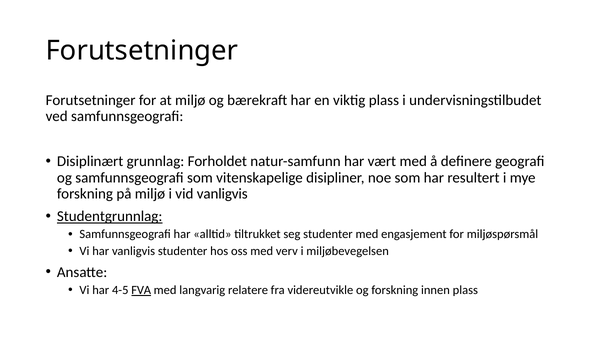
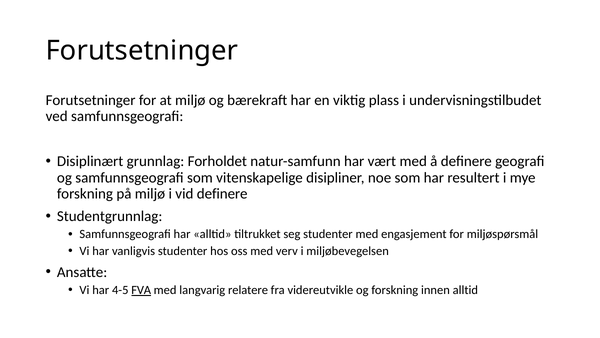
vid vanligvis: vanligvis -> definere (222, 194)
Studentgrunnlag underline: present -> none (110, 216)
innen plass: plass -> alltid (465, 290)
